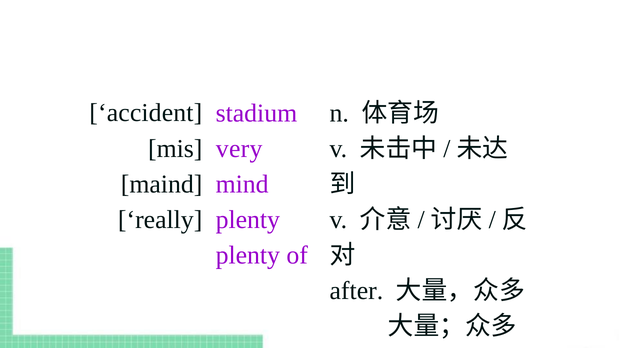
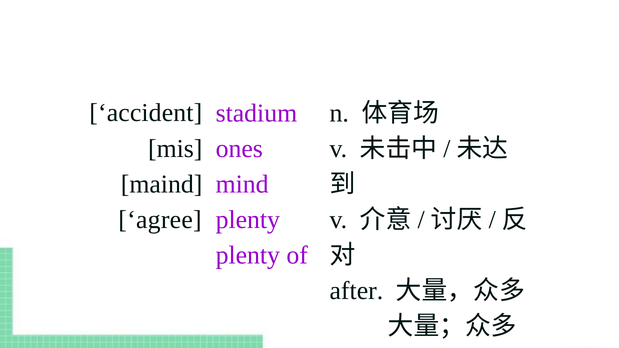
very: very -> ones (239, 149)
really: really -> agree (160, 220)
